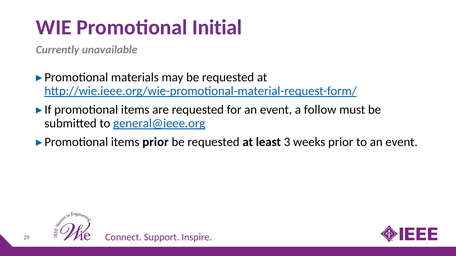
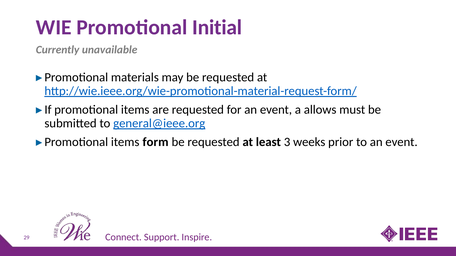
follow: follow -> allows (320, 110)
items prior: prior -> form (156, 142)
